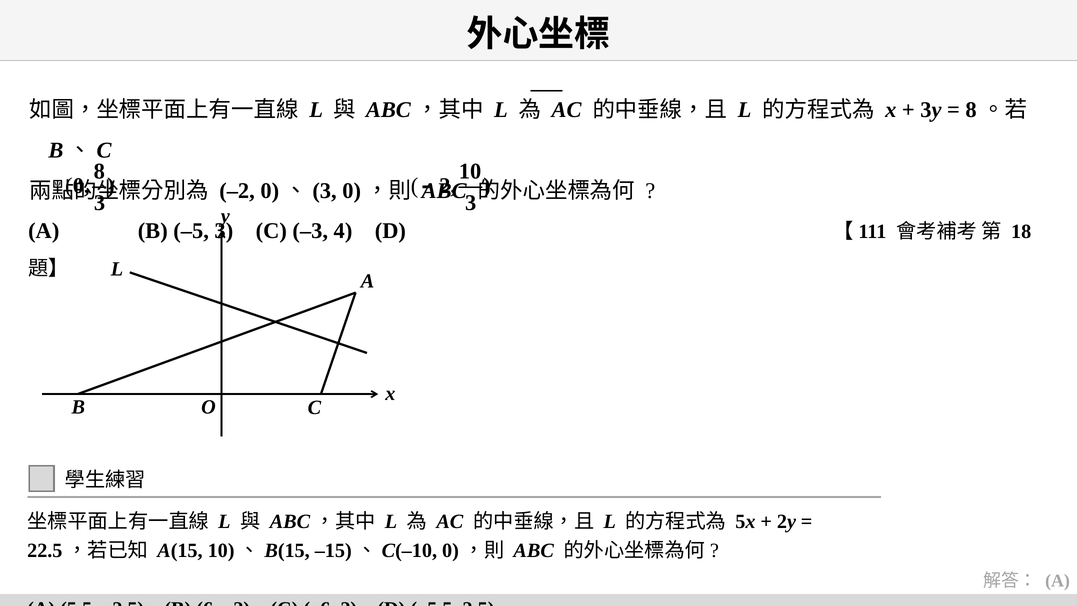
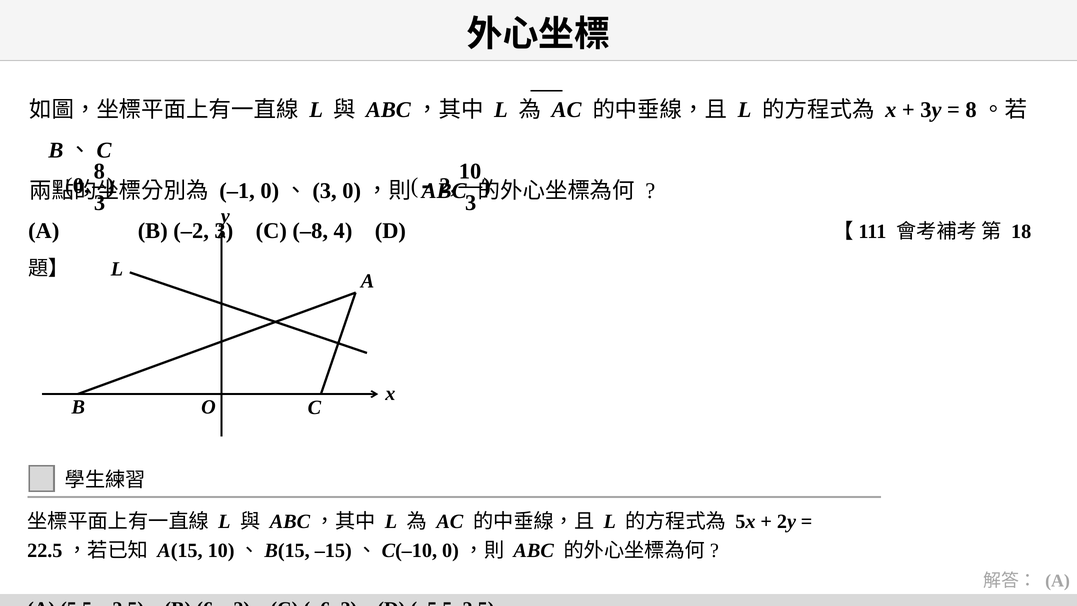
–2: –2 -> –1 (237, 191)
B –5: –5 -> –2 (191, 231)
–3: –3 -> –8 (310, 231)
